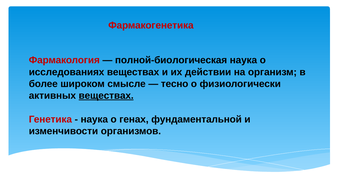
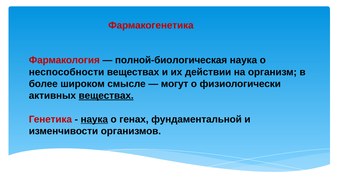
исследованиях: исследованиях -> неспособности (67, 72)
тесно: тесно -> могут (175, 84)
наука underline: none -> present (94, 119)
